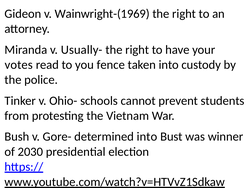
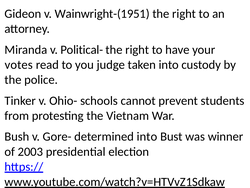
Wainwright-(1969: Wainwright-(1969 -> Wainwright-(1951 (102, 14)
Usually-: Usually- -> Political- (82, 50)
fence: fence -> judge (111, 65)
2030: 2030 -> 2003 (30, 151)
